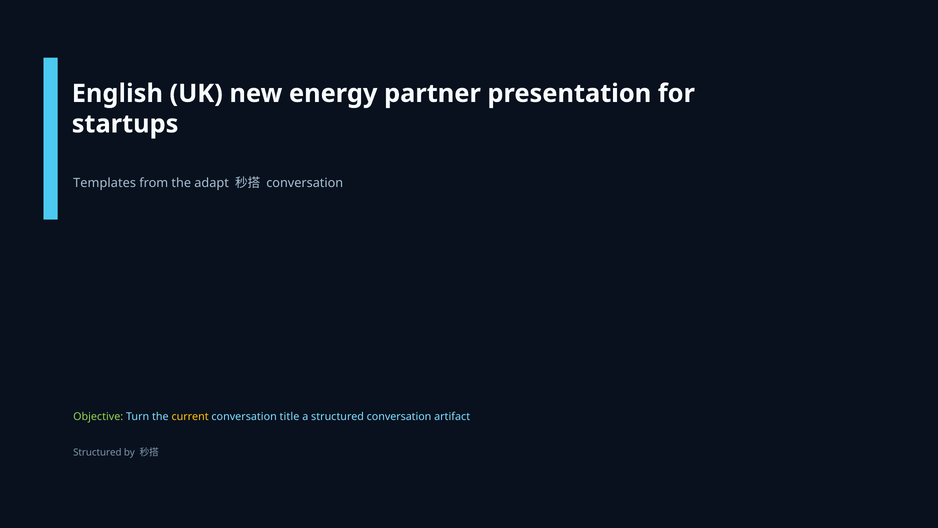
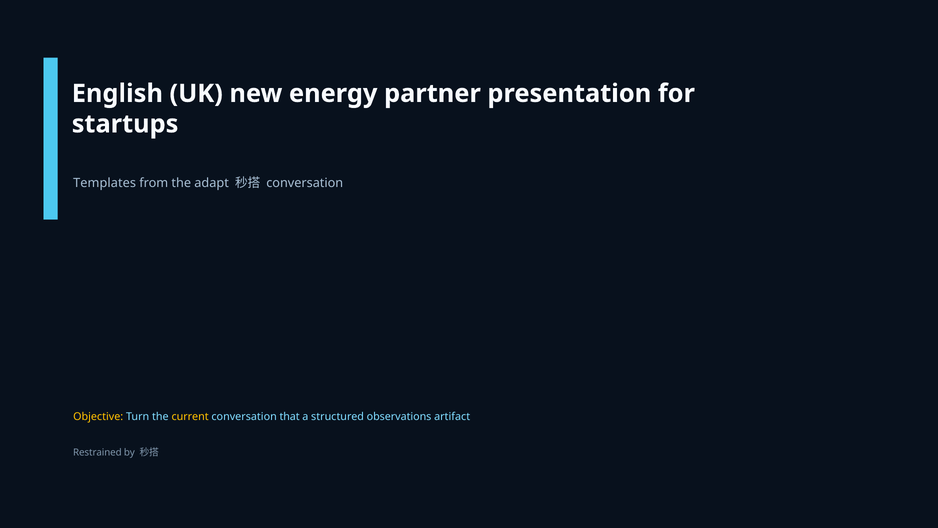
Objective colour: light green -> yellow (98, 416)
title: title -> that (290, 416)
structured conversation: conversation -> observations (399, 416)
Structured: Structured -> Restrained (97, 452)
